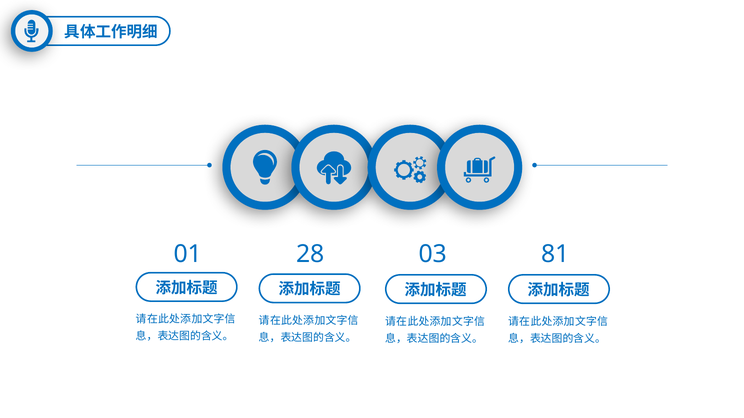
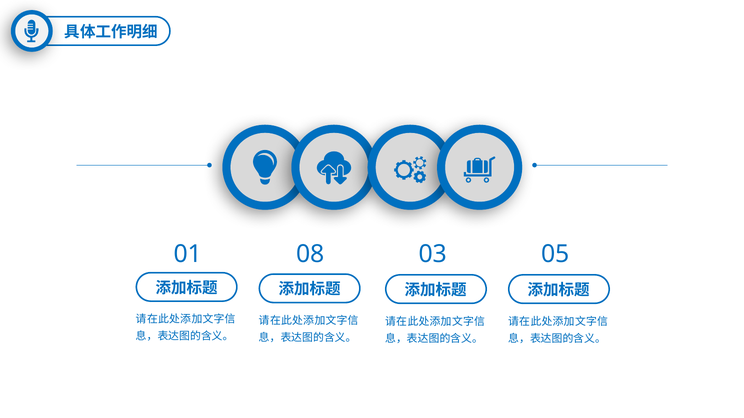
28: 28 -> 08 (310, 254)
81: 81 -> 05 (555, 254)
